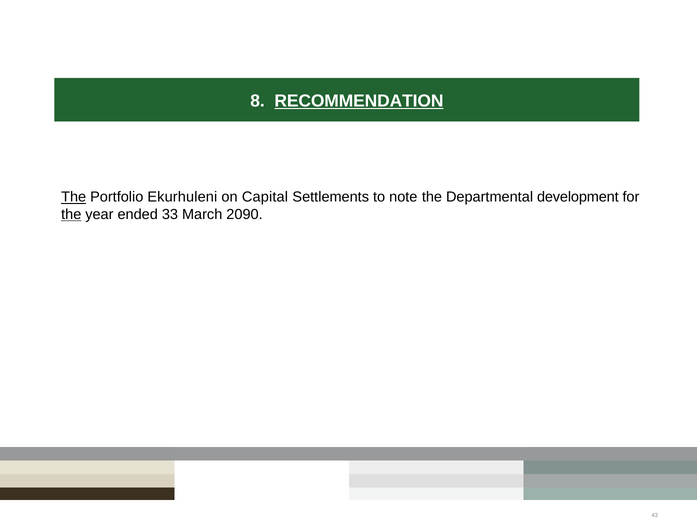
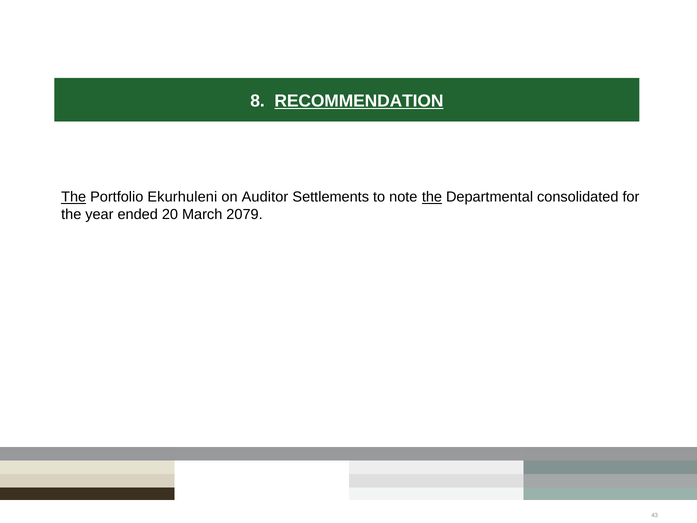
Capital: Capital -> Auditor (265, 197)
the underline: none -> present (432, 197)
development: development -> consolidated (578, 197)
the underline: present -> none (71, 214)
33: 33 -> 20 (170, 214)
2090: 2090 -> 2079 (245, 214)
